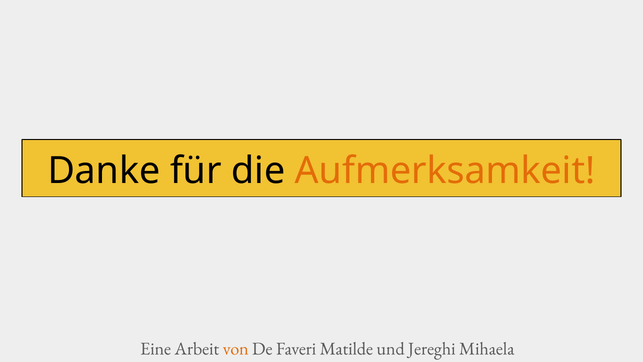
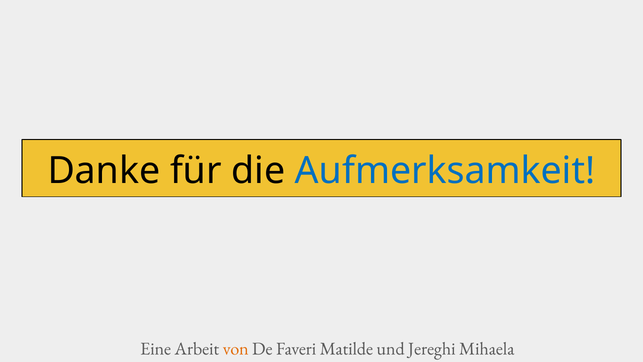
Aufmerksamkeit colour: orange -> blue (445, 171)
